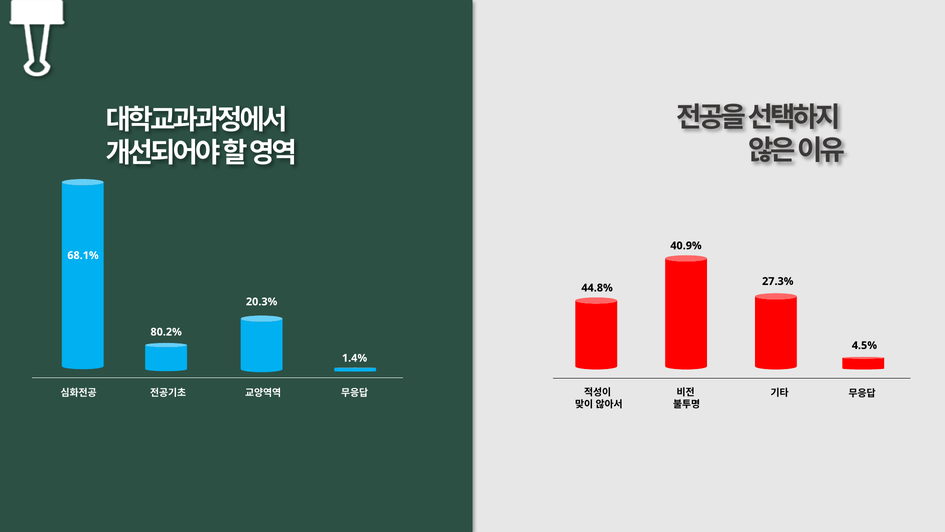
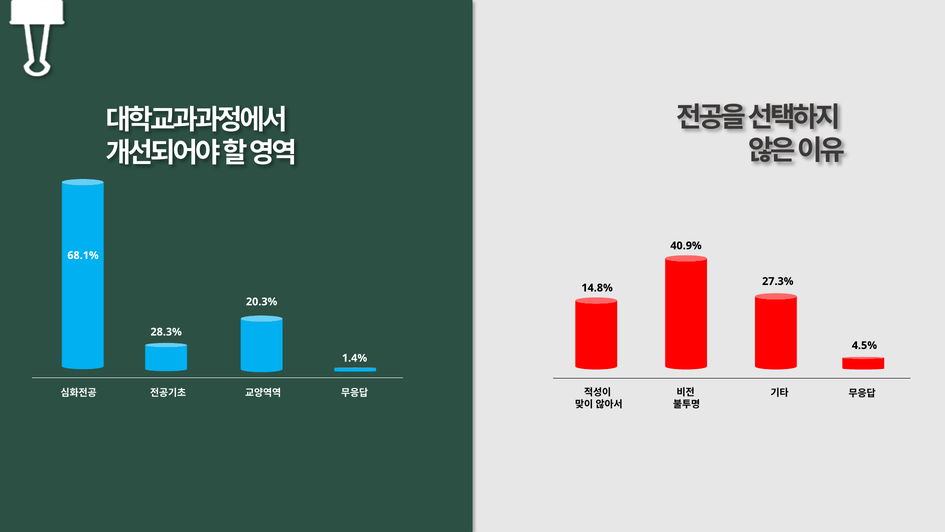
44.8%: 44.8% -> 14.8% (597, 288)
80.2%: 80.2% -> 28.3% (166, 332)
